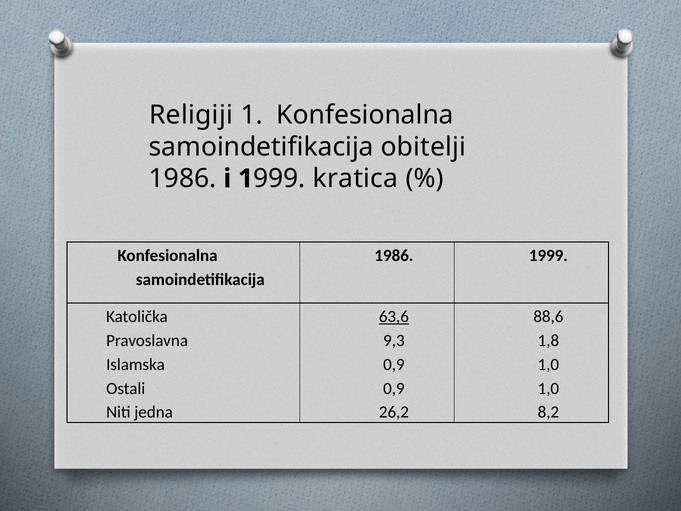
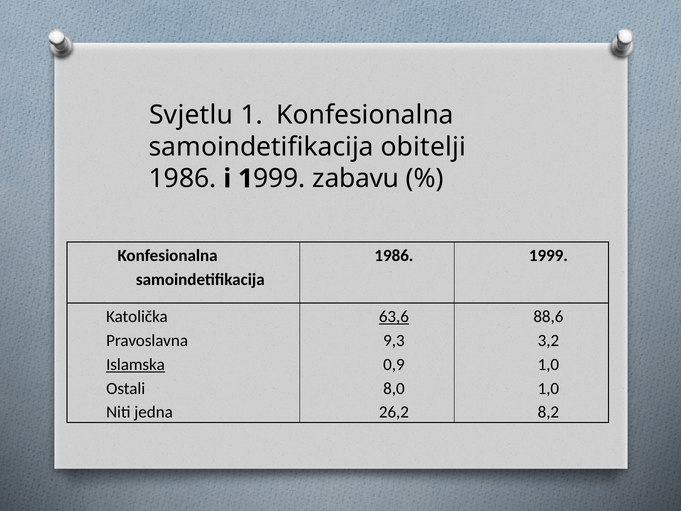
Religiji: Religiji -> Svjetlu (191, 115)
kratica: kratica -> zabavu (356, 179)
1,8: 1,8 -> 3,2 (548, 340)
Islamska underline: none -> present (136, 364)
0,9: 0,9 -> 8,0 (394, 388)
